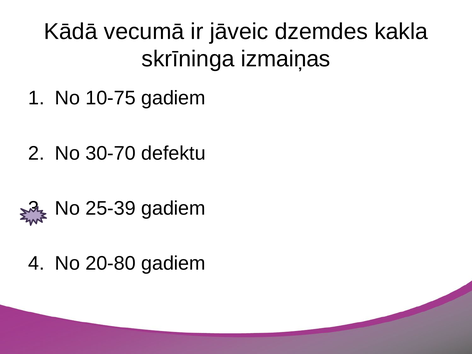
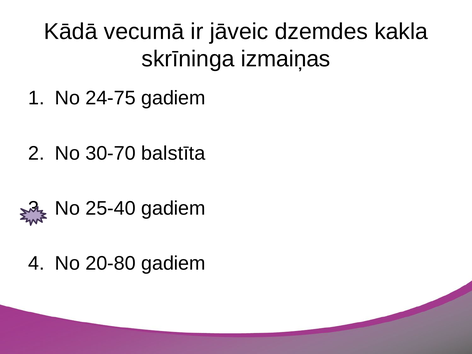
10-75: 10-75 -> 24-75 (111, 98)
defektu: defektu -> balstīta (173, 153)
25-39: 25-39 -> 25-40 (111, 208)
